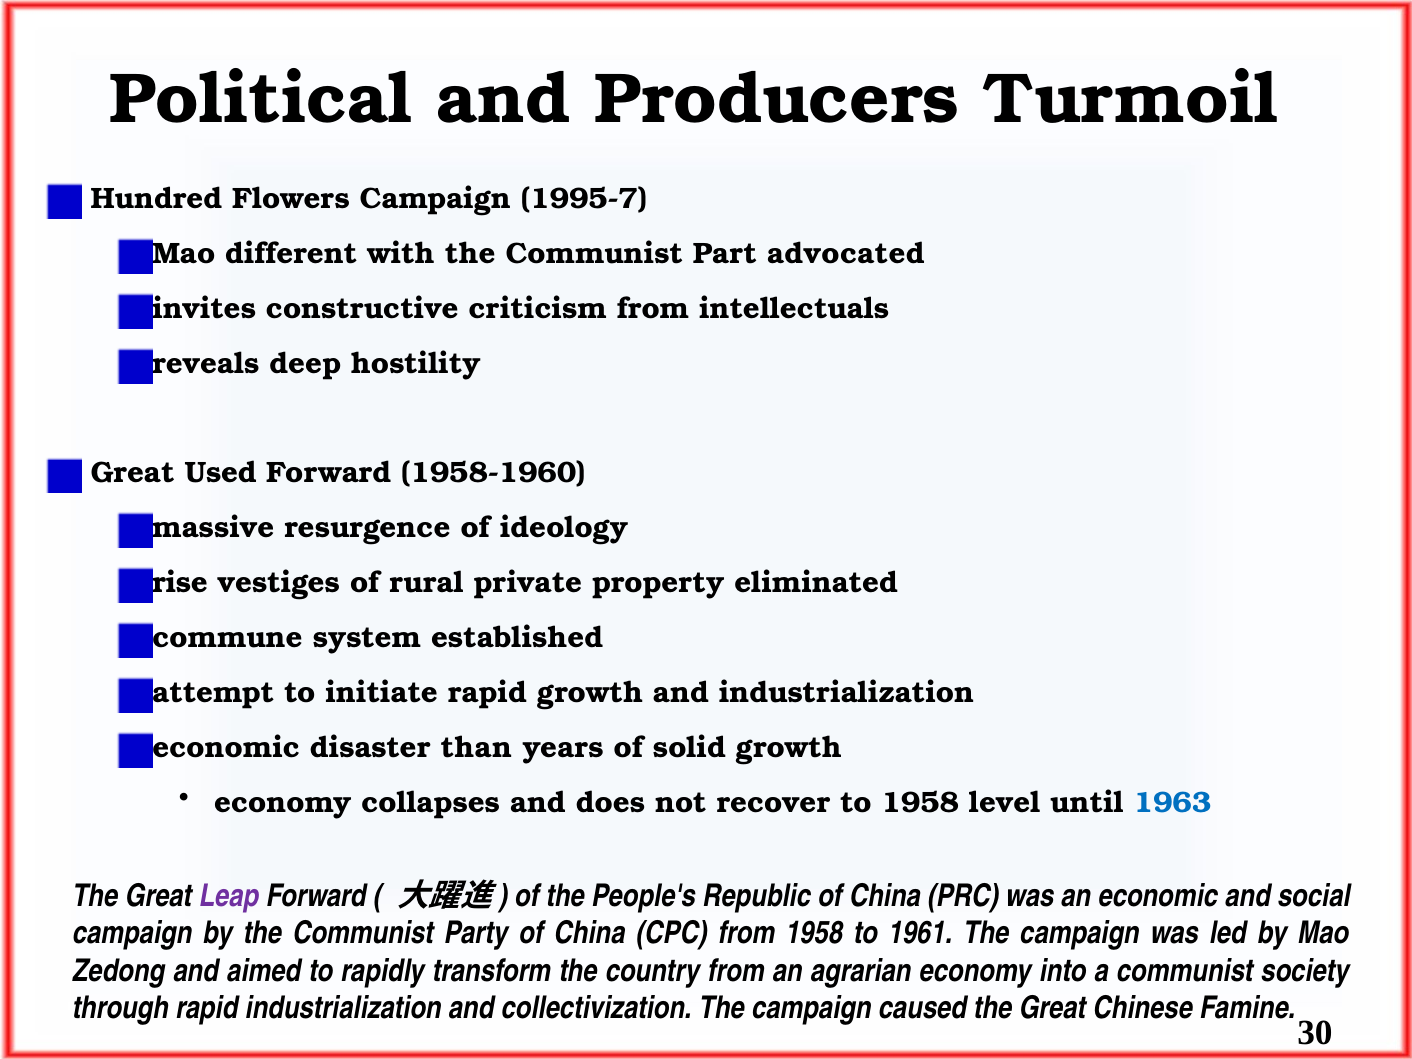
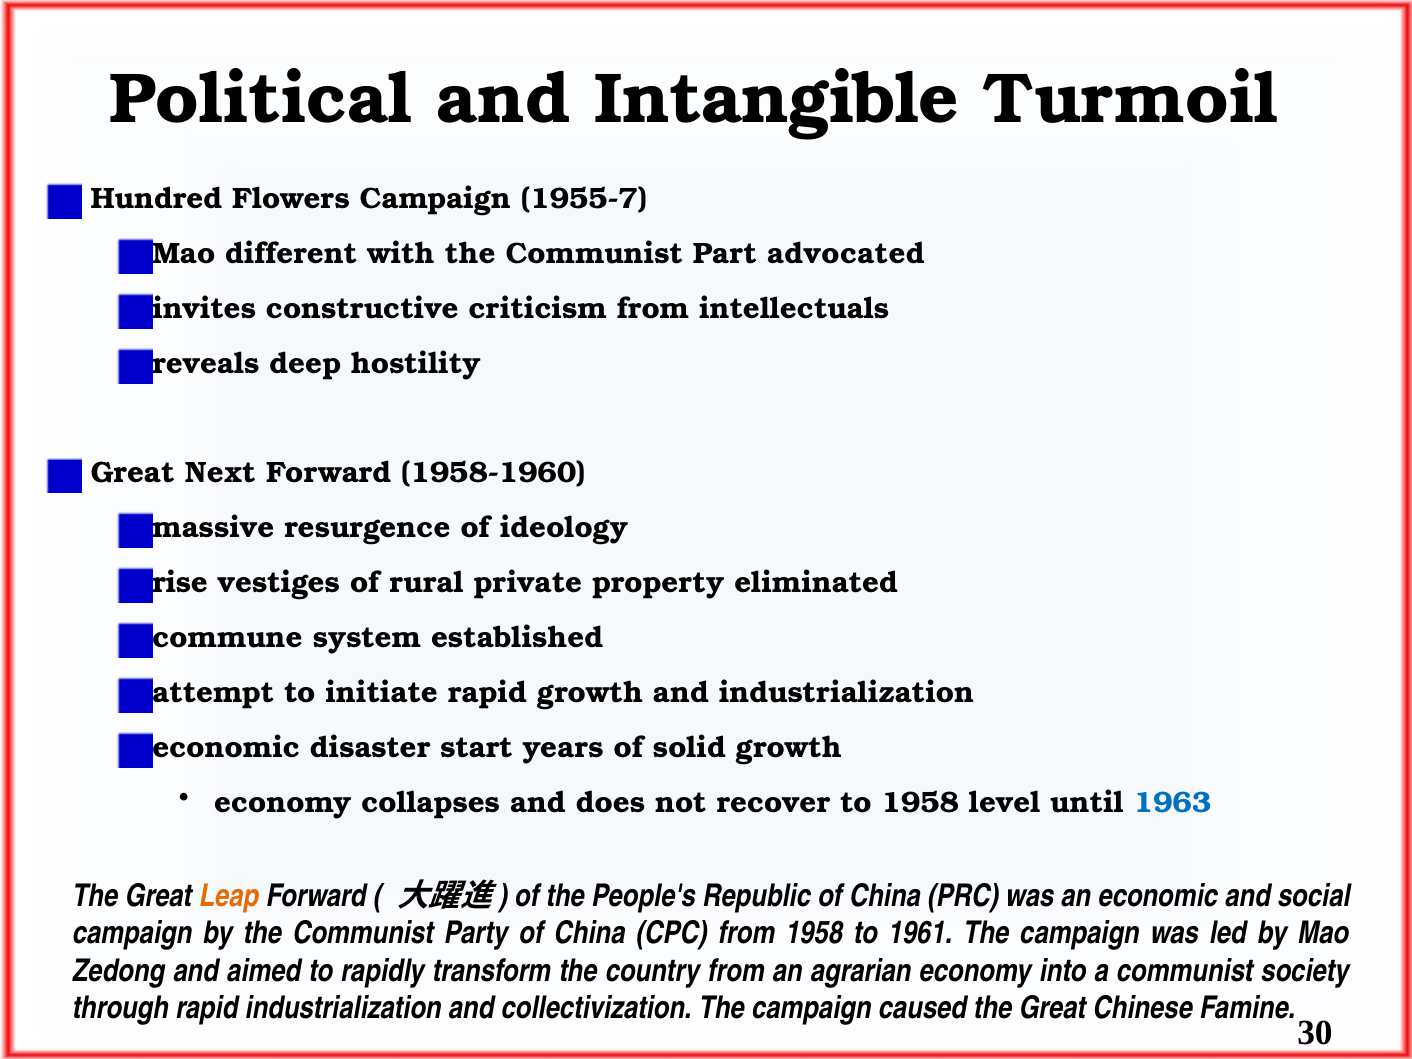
Producers: Producers -> Intangible (777, 99)
1995-7: 1995-7 -> 1955-7 (584, 199)
Used: Used -> Next (220, 473)
than: than -> start (477, 748)
Leap colour: purple -> orange (229, 896)
